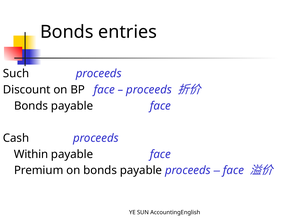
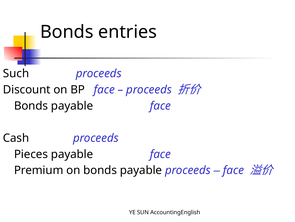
Within: Within -> Pieces (31, 154)
